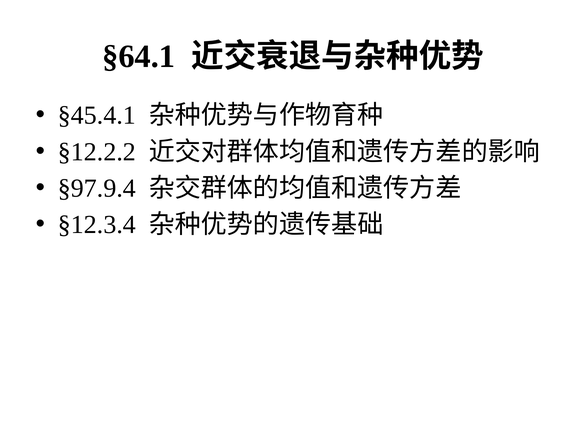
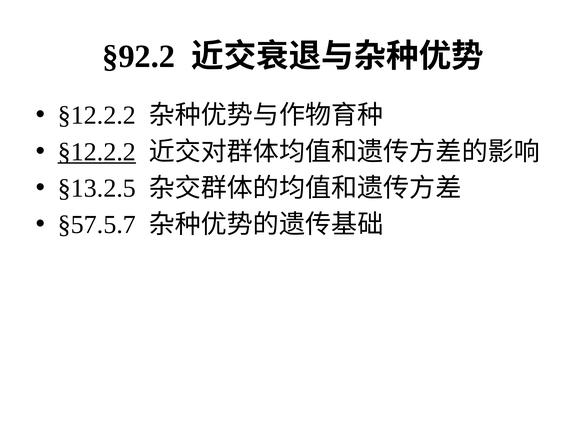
§64.1: §64.1 -> §92.2 (139, 56)
§45.4.1: §45.4.1 -> §12.2.2 (97, 116)
§12.2.2 underline: none -> present (97, 152)
§97.9.4: §97.9.4 -> §13.2.5 (97, 188)
§12.3.4: §12.3.4 -> §57.5.7 (97, 225)
